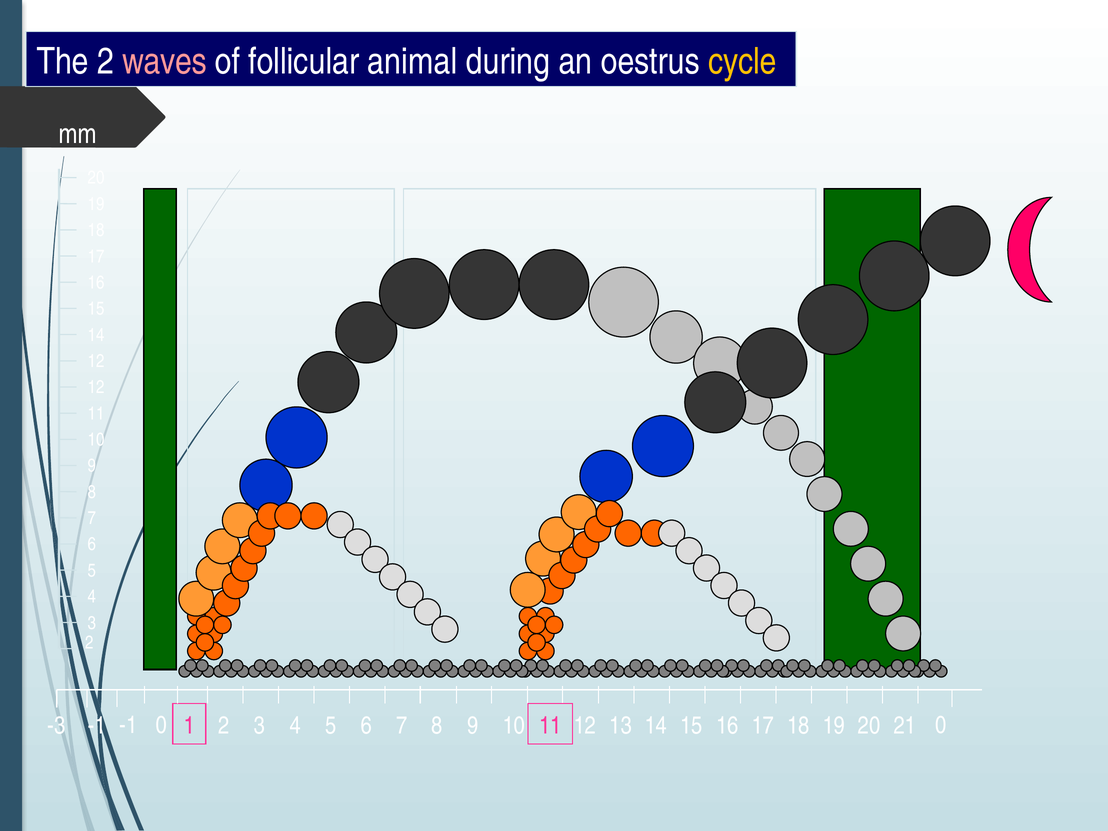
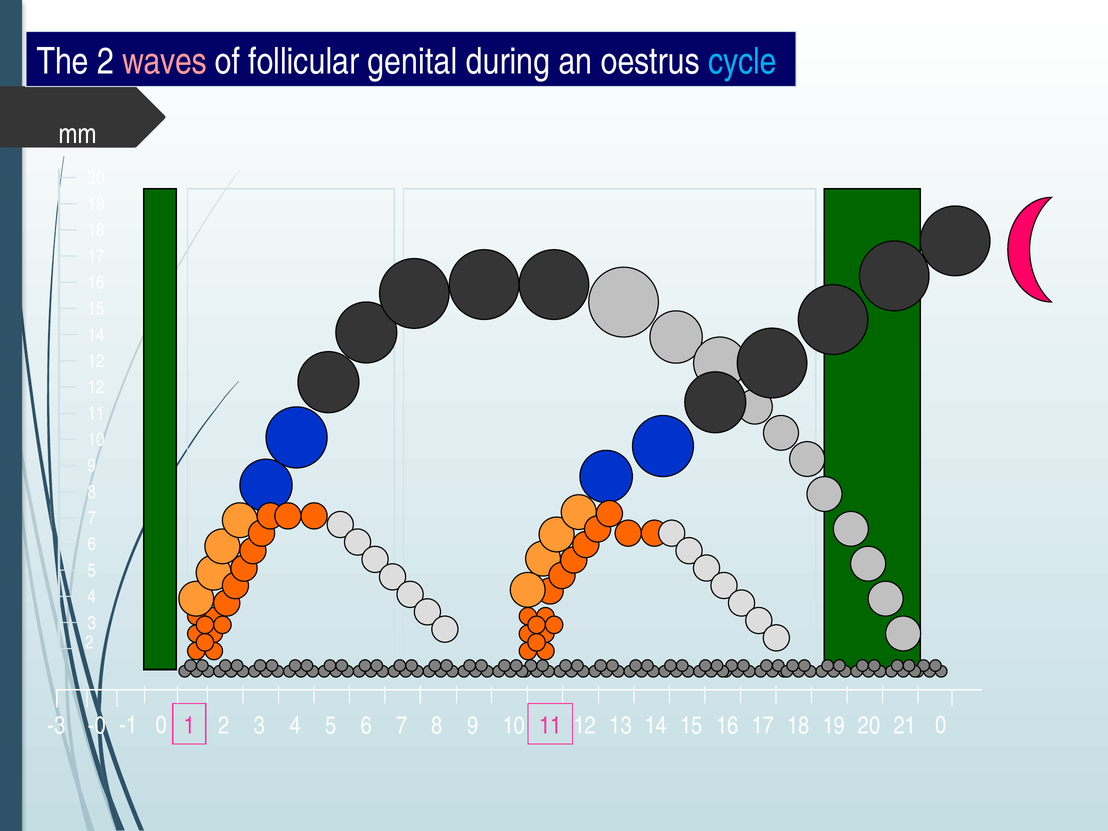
animal: animal -> genital (412, 62)
cycle colour: yellow -> light blue (742, 62)
-1: -1 -> -0 (97, 725)
